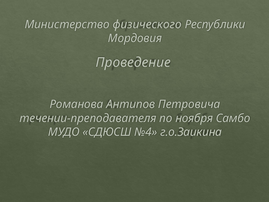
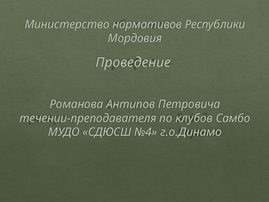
физического: физического -> нормативов (147, 24)
ноября: ноября -> клубов (194, 118)
г.о.Заикина: г.о.Заикина -> г.о.Динамо (191, 132)
